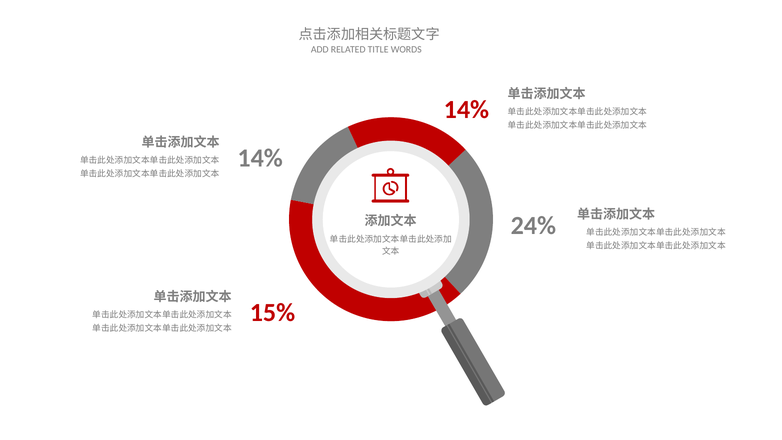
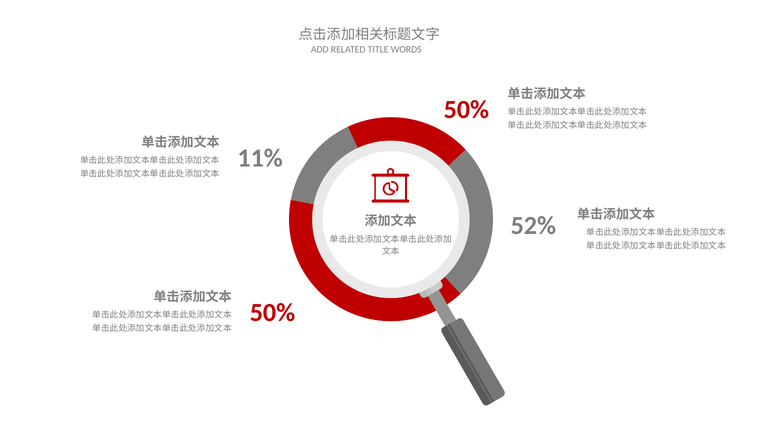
14%: 14% -> 50% (466, 110)
14%: 14% -> 11% (260, 158)
24%: 24% -> 52% (533, 226)
15%: 15% -> 50% (272, 313)
